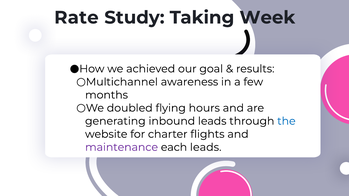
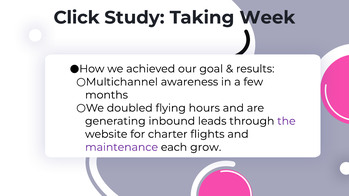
Rate: Rate -> Click (77, 18)
the colour: blue -> purple (286, 121)
each leads: leads -> grow (206, 147)
